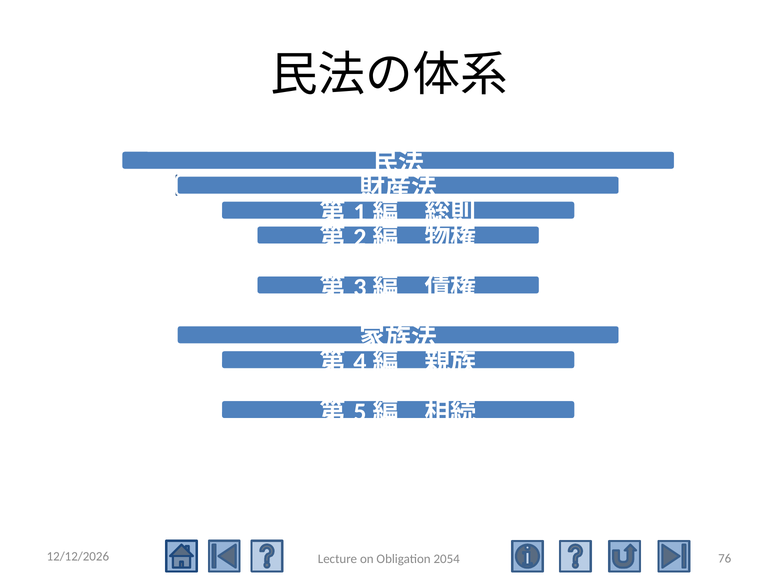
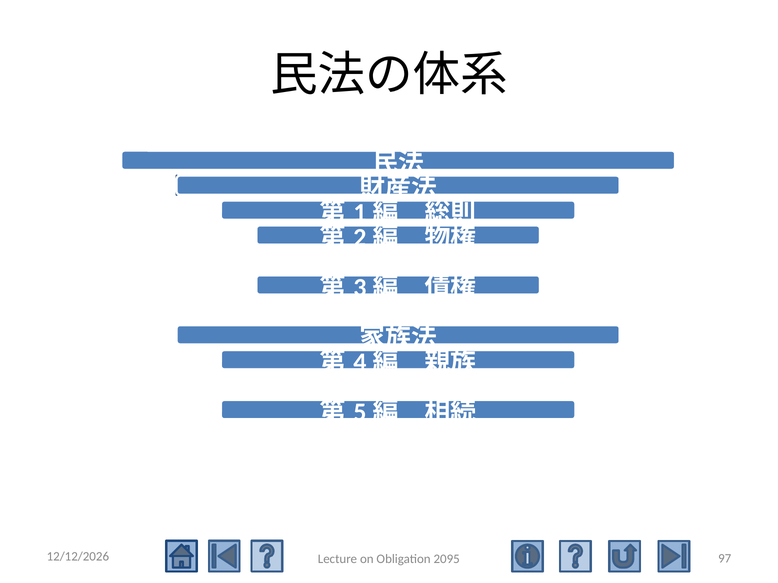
76: 76 -> 97 (725, 559)
2054: 2054 -> 2095 (447, 559)
